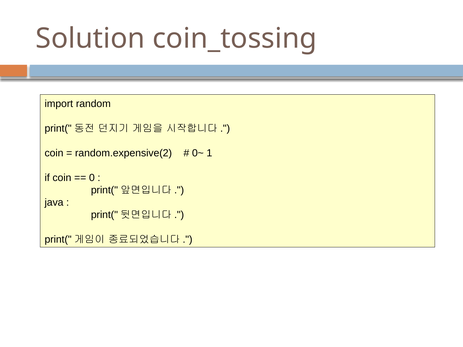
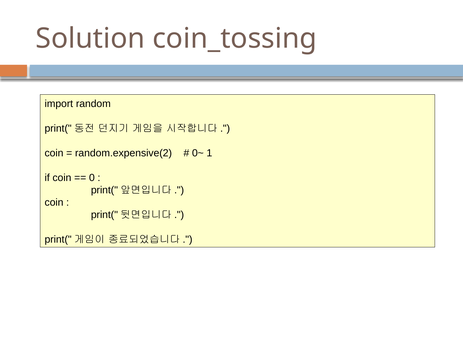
java: java -> coin (54, 203)
